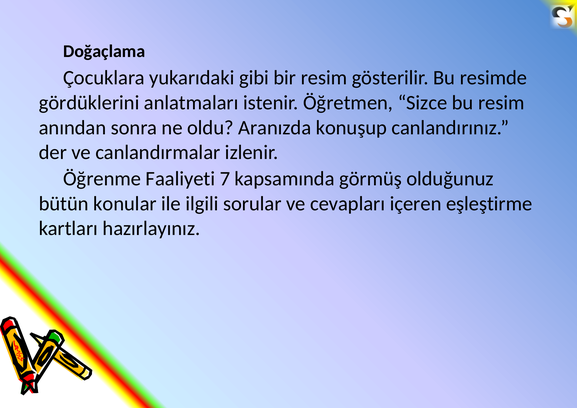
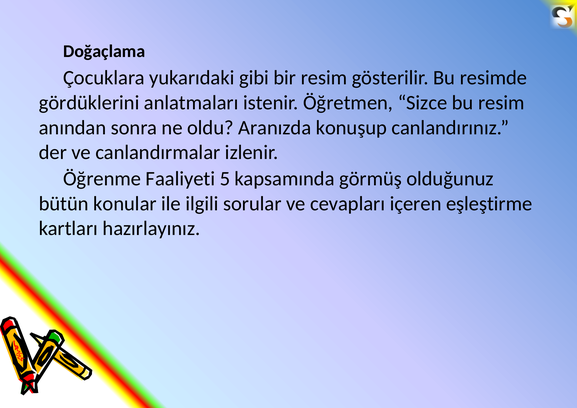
7: 7 -> 5 (225, 179)
